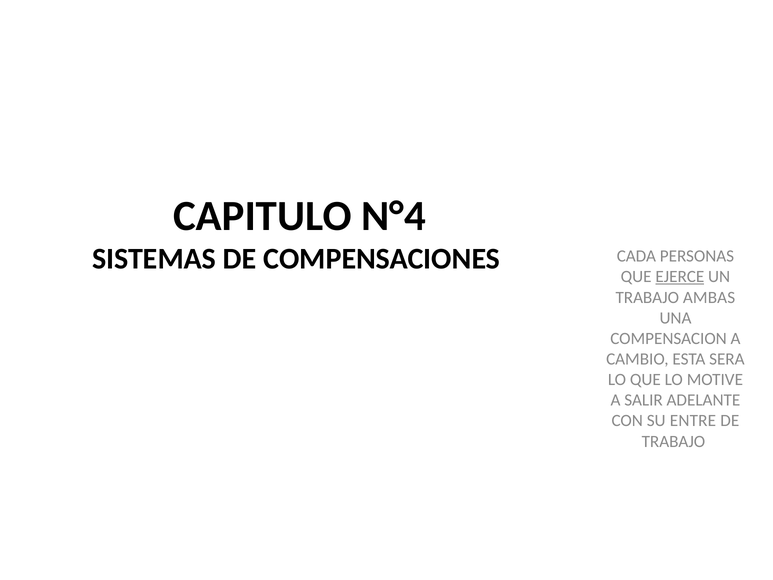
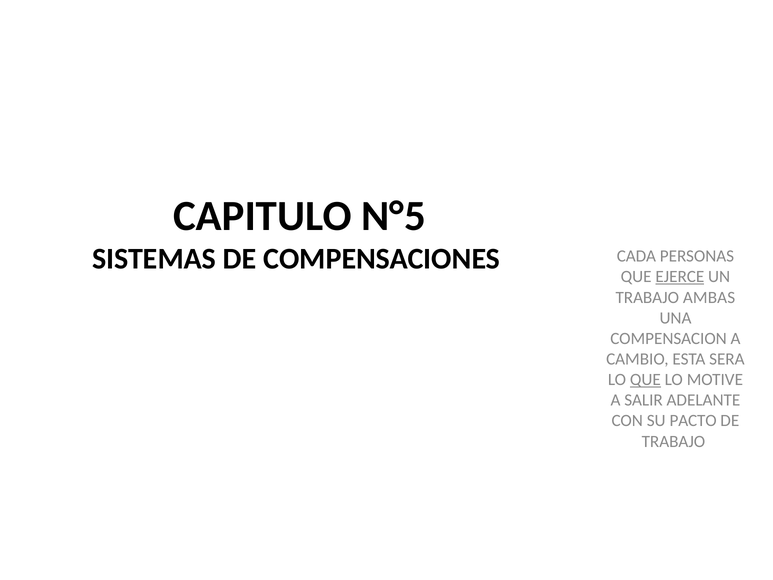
N°4: N°4 -> N°5 (394, 216)
QUE underline: none -> present (645, 379)
ENTRE: ENTRE -> PACTO (693, 421)
